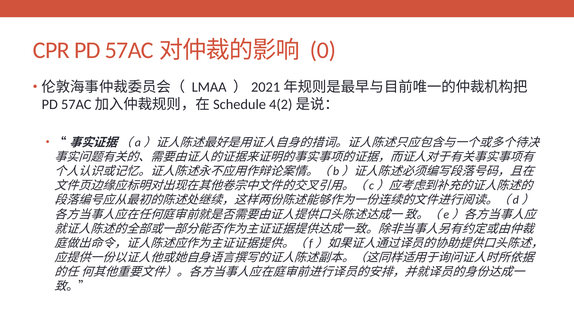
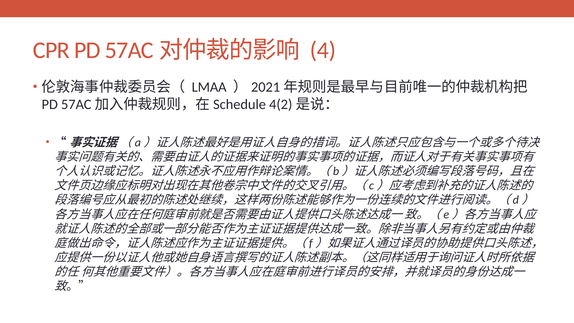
0: 0 -> 4 (323, 50)
